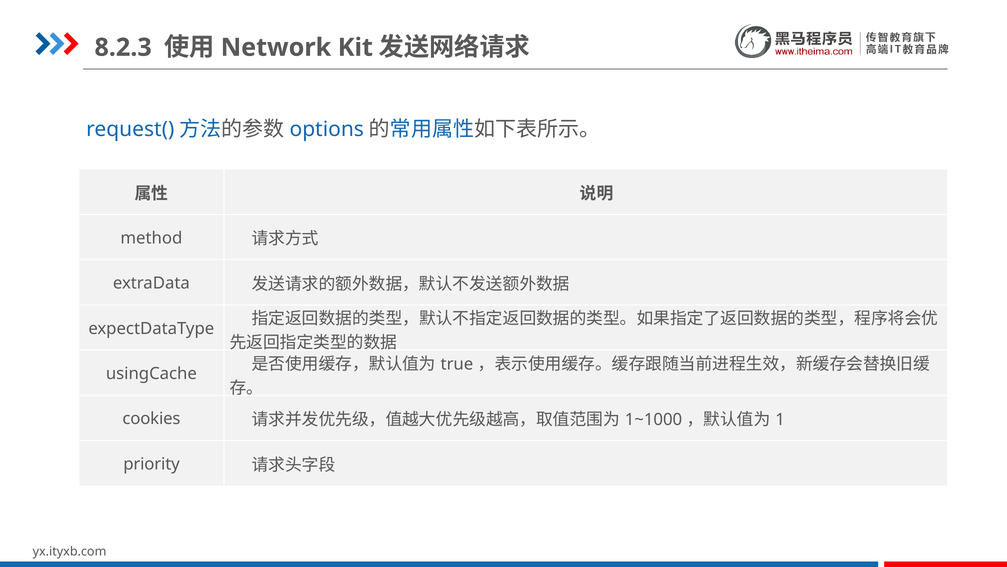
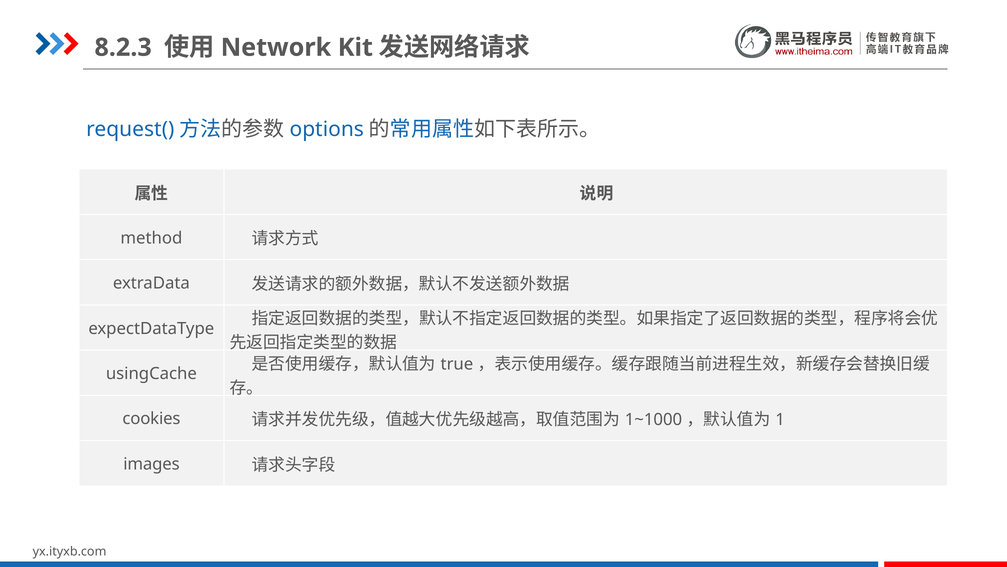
priority: priority -> images (151, 464)
